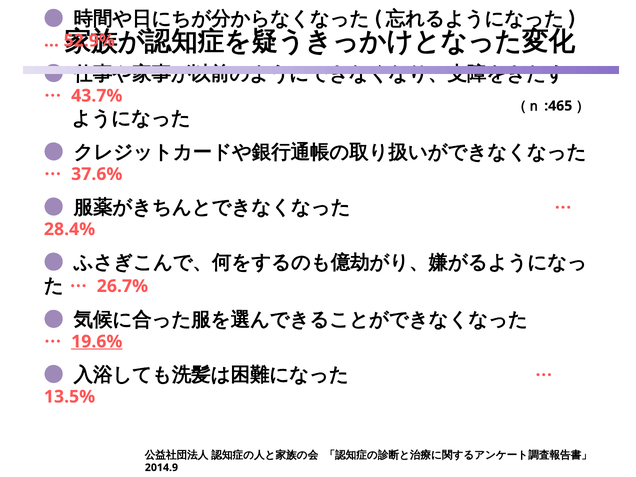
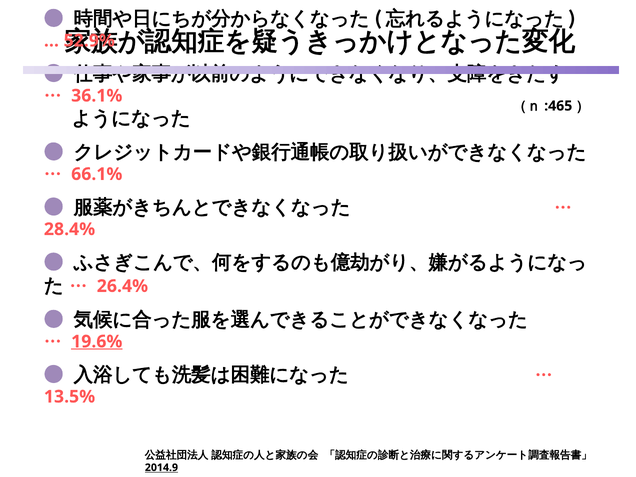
43.7%: 43.7% -> 36.1% (97, 96)
37.6%: 37.6% -> 66.1% (97, 174)
26.7%: 26.7% -> 26.4% (122, 286)
2014.9 underline: none -> present (161, 468)
